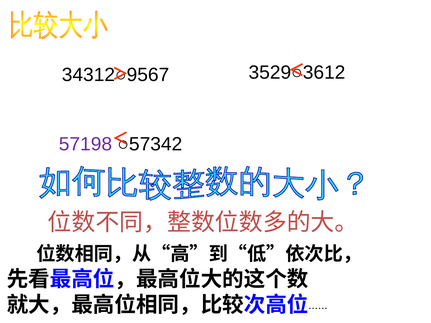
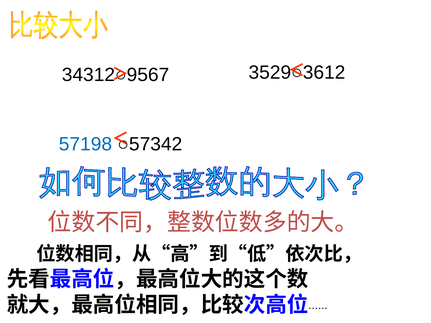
57198 colour: purple -> blue (85, 144)
